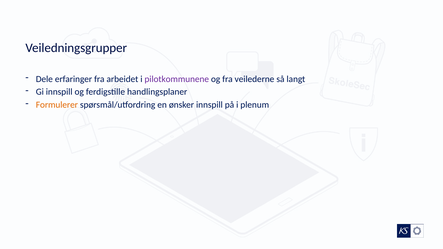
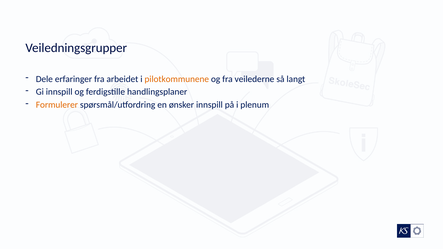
pilotkommunene colour: purple -> orange (177, 79)
